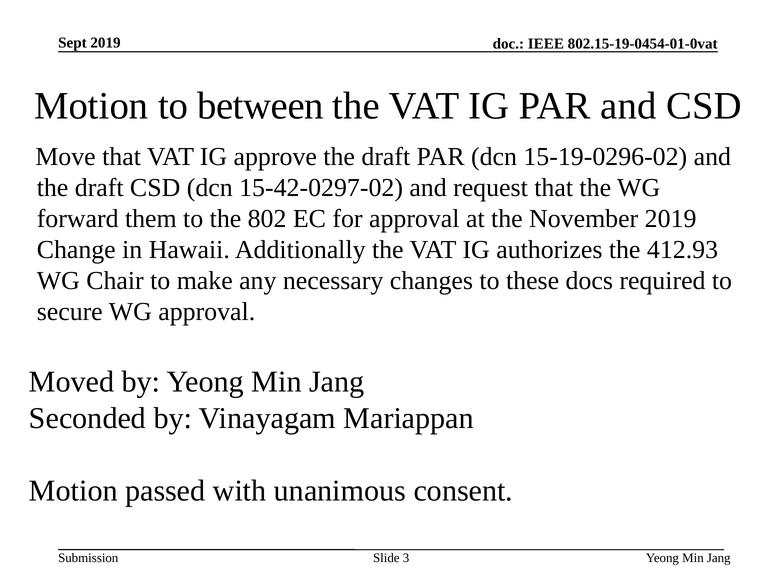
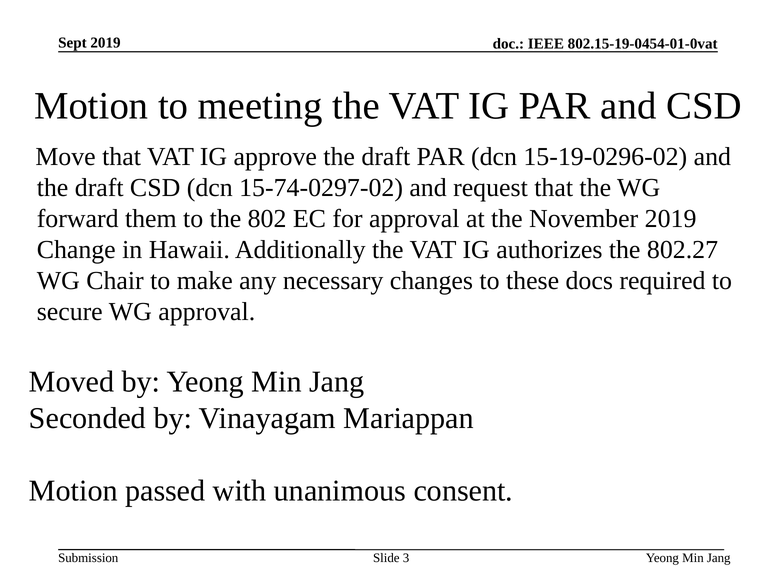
between: between -> meeting (260, 106)
15-42-0297-02: 15-42-0297-02 -> 15-74-0297-02 (321, 188)
412.93: 412.93 -> 802.27 (683, 250)
